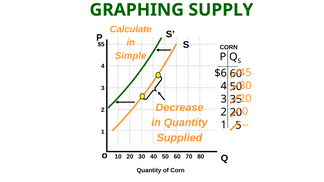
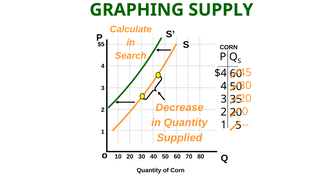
Simple: Simple -> Search (131, 56)
$6: $6 -> $4 (221, 73)
